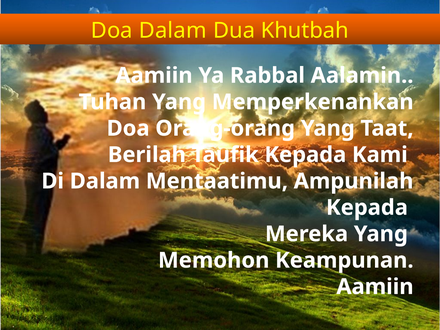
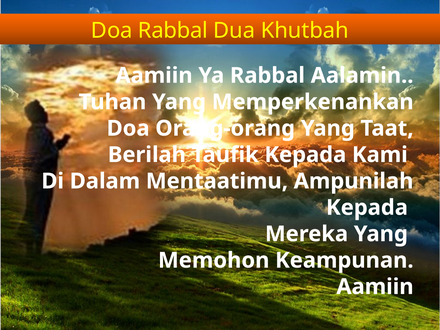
Doa Dalam: Dalam -> Rabbal (173, 30)
